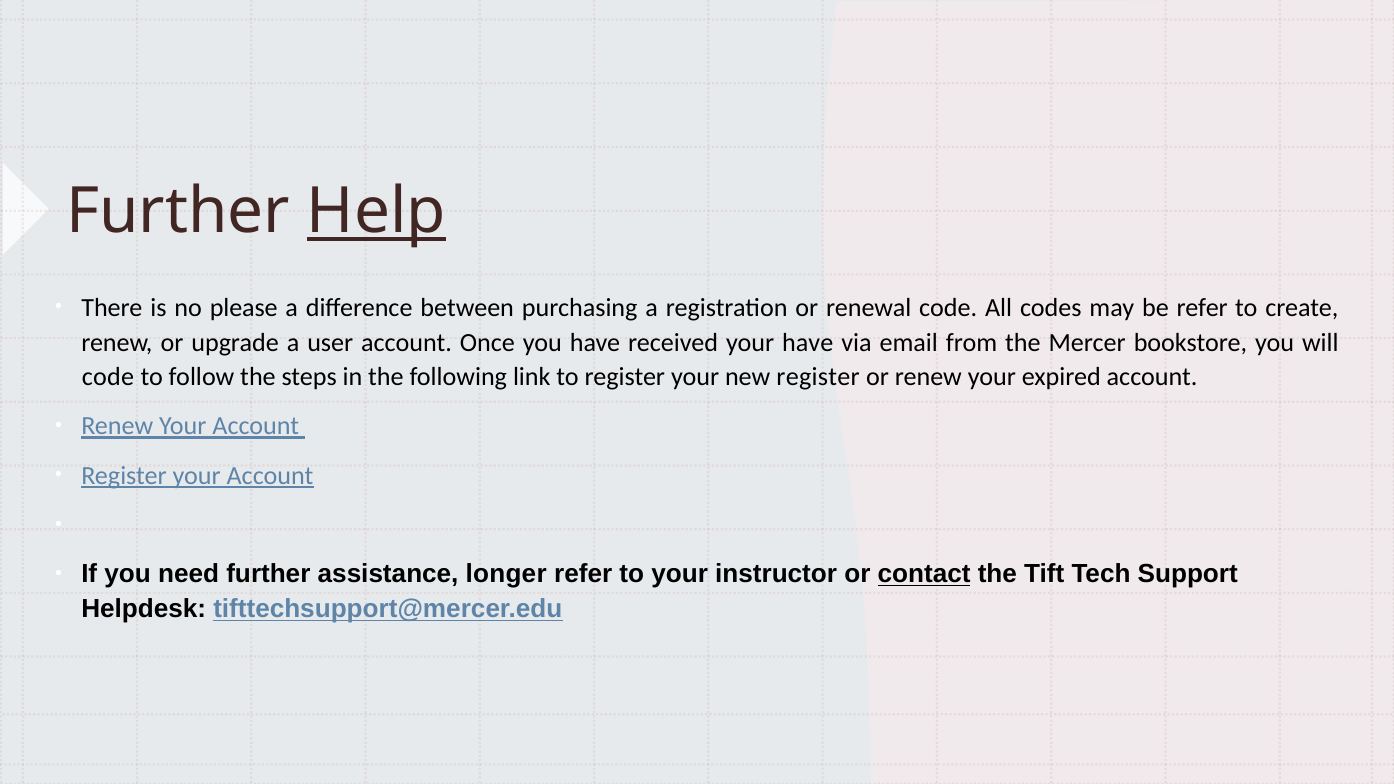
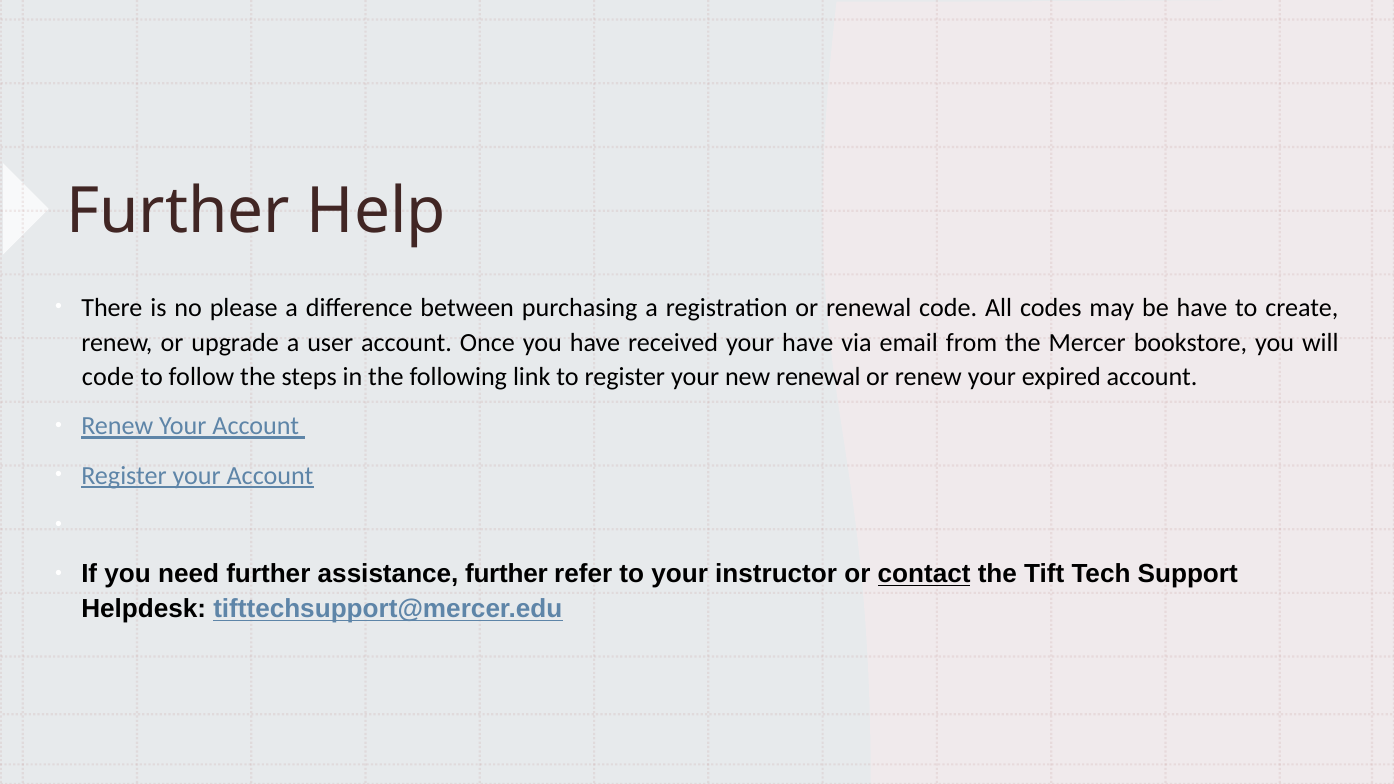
Help underline: present -> none (376, 212)
be refer: refer -> have (1202, 308)
new register: register -> renewal (818, 377)
assistance longer: longer -> further (506, 574)
